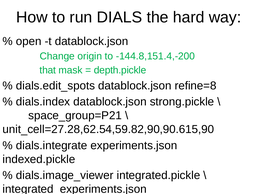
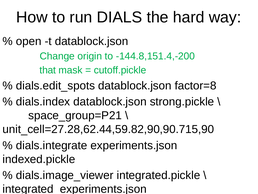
depth.pickle: depth.pickle -> cutoff.pickle (120, 70)
refine=8: refine=8 -> factor=8 (196, 85)
unit_cell=27.28,62.54,59.82,90,90.615,90: unit_cell=27.28,62.54,59.82,90,90.615,90 -> unit_cell=27.28,62.44,59.82,90,90.715,90 (108, 129)
